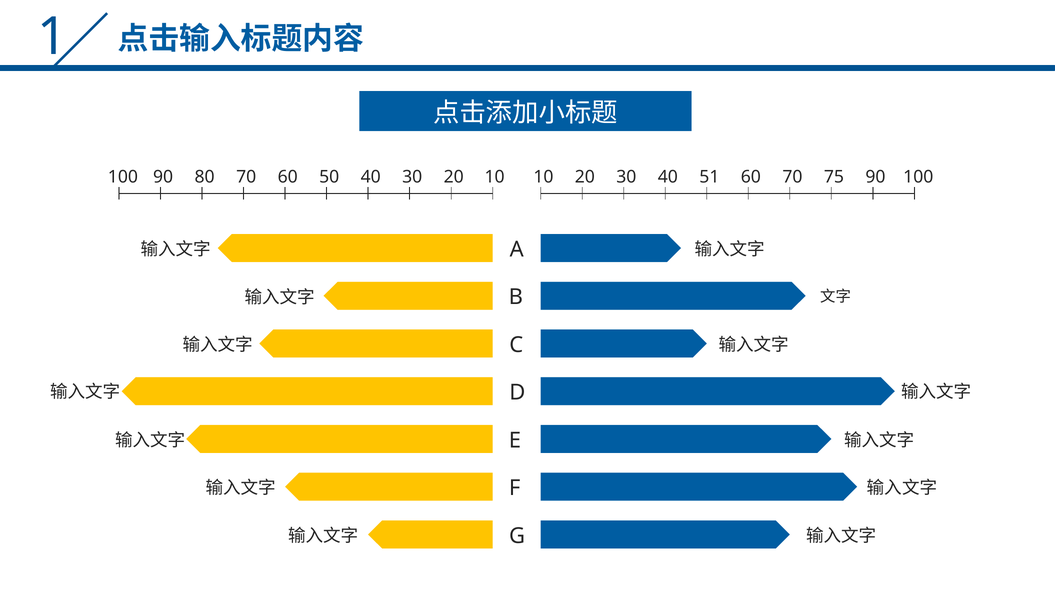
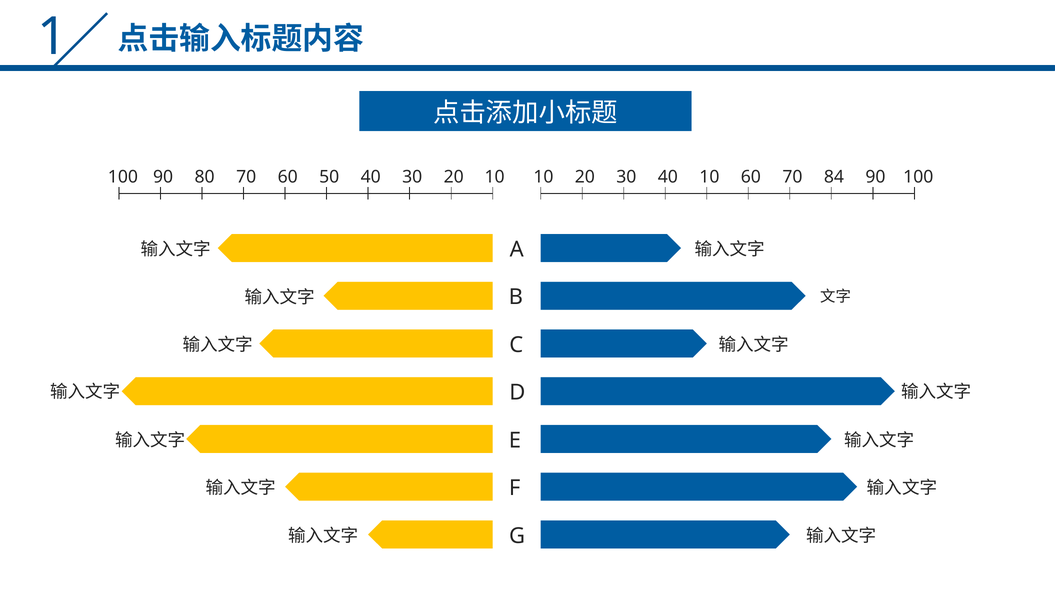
40 51: 51 -> 10 (709, 177)
75: 75 -> 84 (834, 177)
